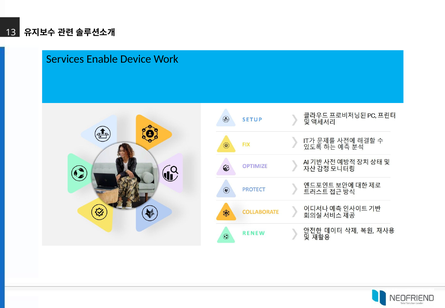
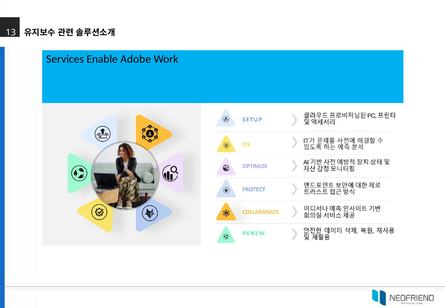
Device: Device -> Adobe (136, 59)
